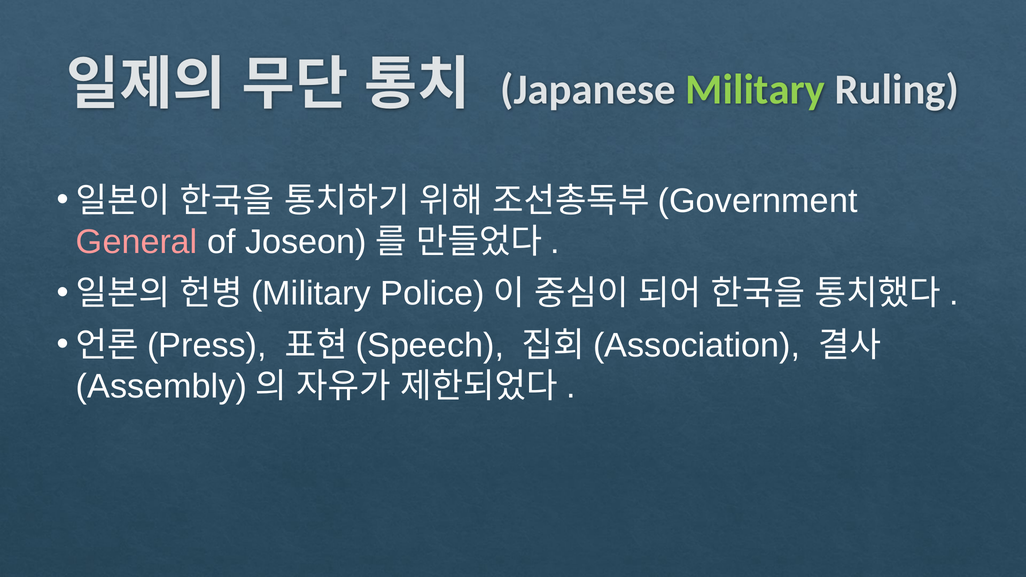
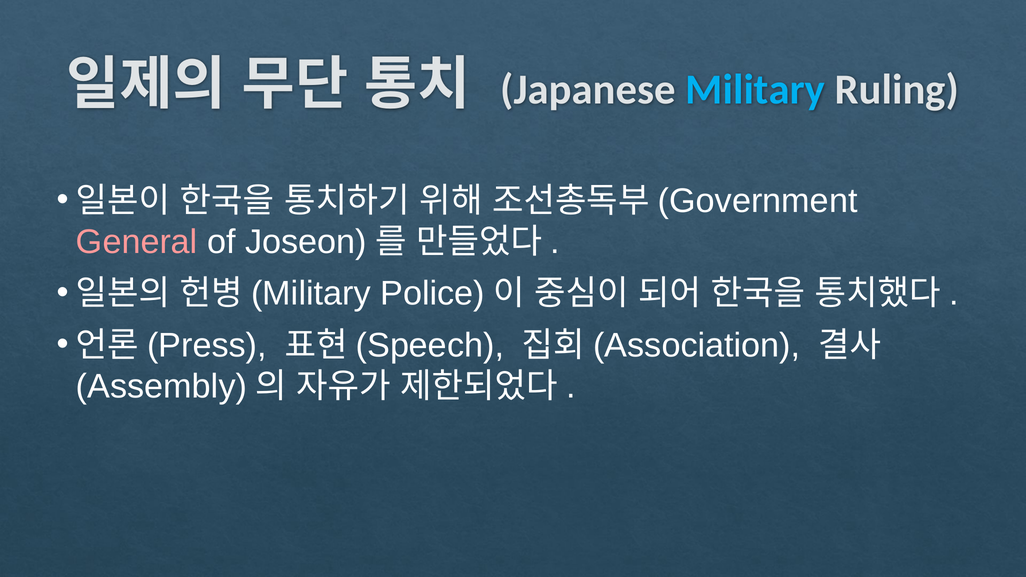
Military colour: light green -> light blue (755, 90)
